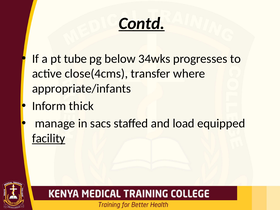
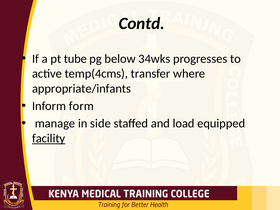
Contd underline: present -> none (142, 23)
close(4cms: close(4cms -> temp(4cms (96, 74)
thick: thick -> form (81, 106)
sacs: sacs -> side (101, 123)
